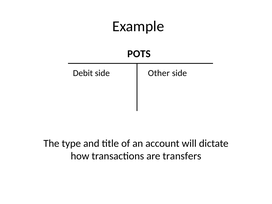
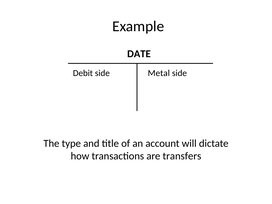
POTS: POTS -> DATE (139, 54)
Other: Other -> Metal (159, 73)
